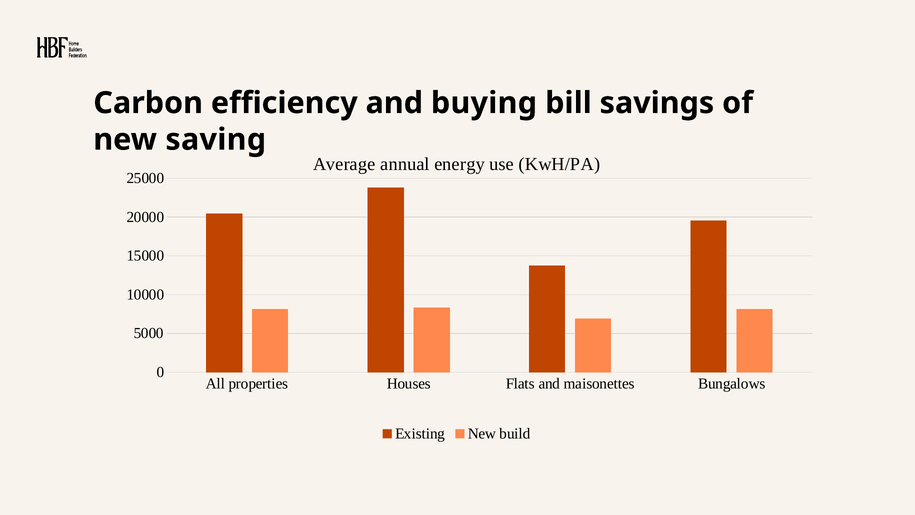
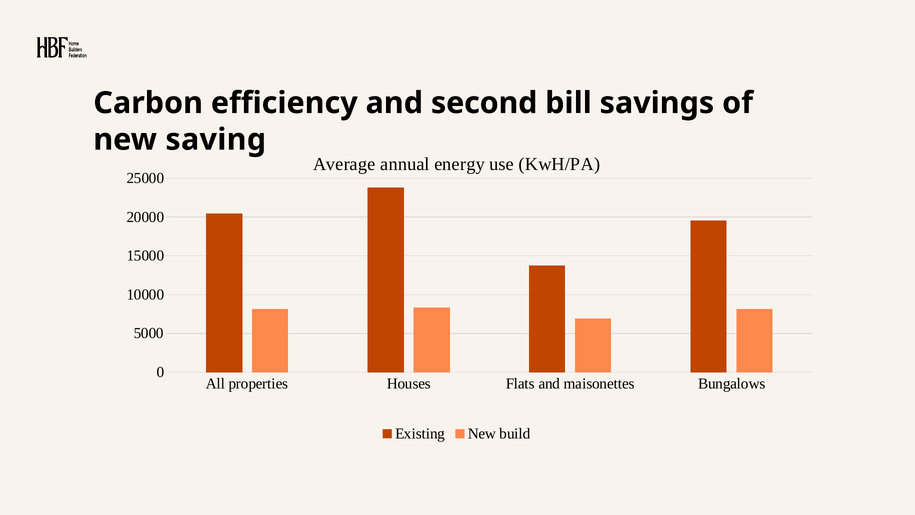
buying: buying -> second (484, 103)
